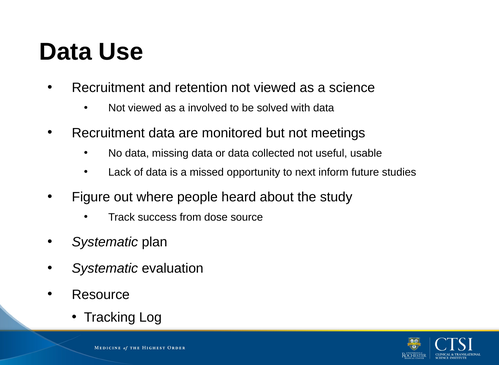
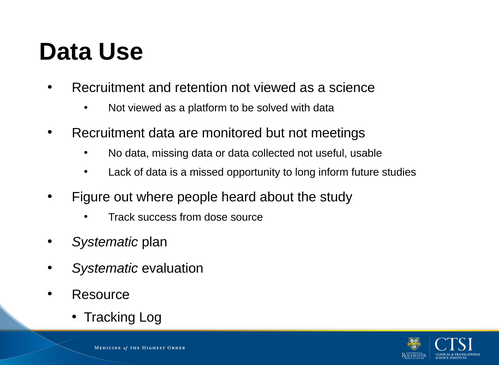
involved: involved -> platform (207, 108)
next: next -> long (305, 172)
